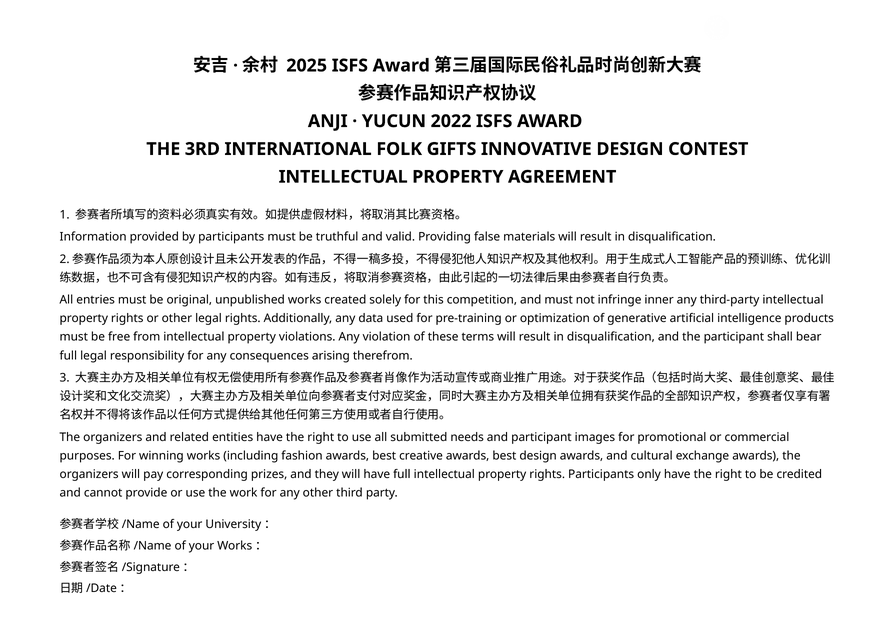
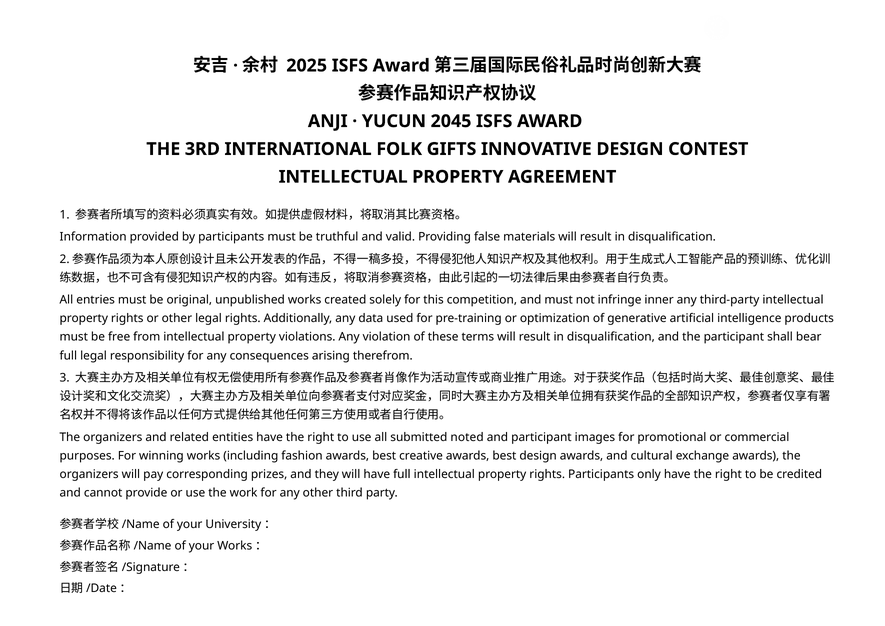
2022: 2022 -> 2045 (451, 121)
needs: needs -> noted (467, 437)
